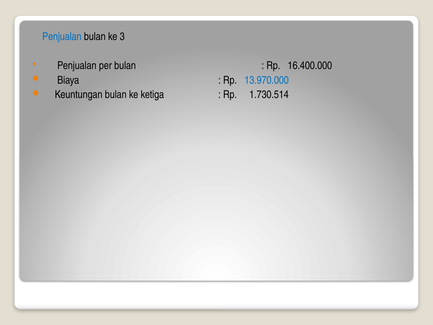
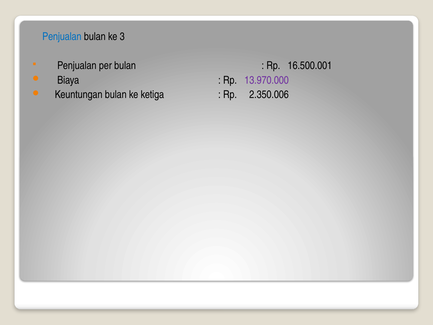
16.400.000: 16.400.000 -> 16.500.001 (310, 66)
13.970.000 colour: blue -> purple (267, 80)
1.730.514: 1.730.514 -> 2.350.006 (269, 95)
